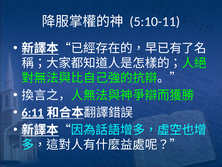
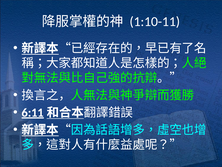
5:10-11: 5:10-11 -> 1:10-11 (155, 21)
